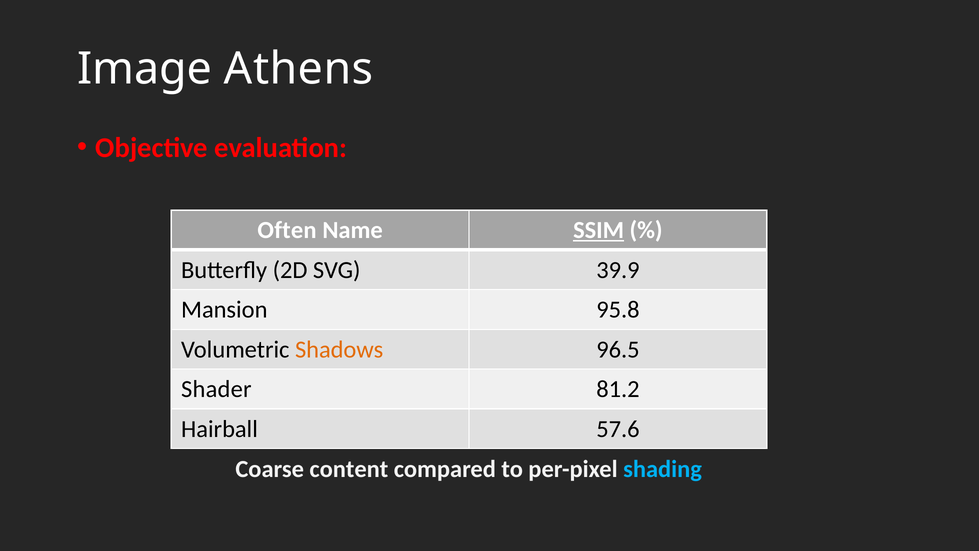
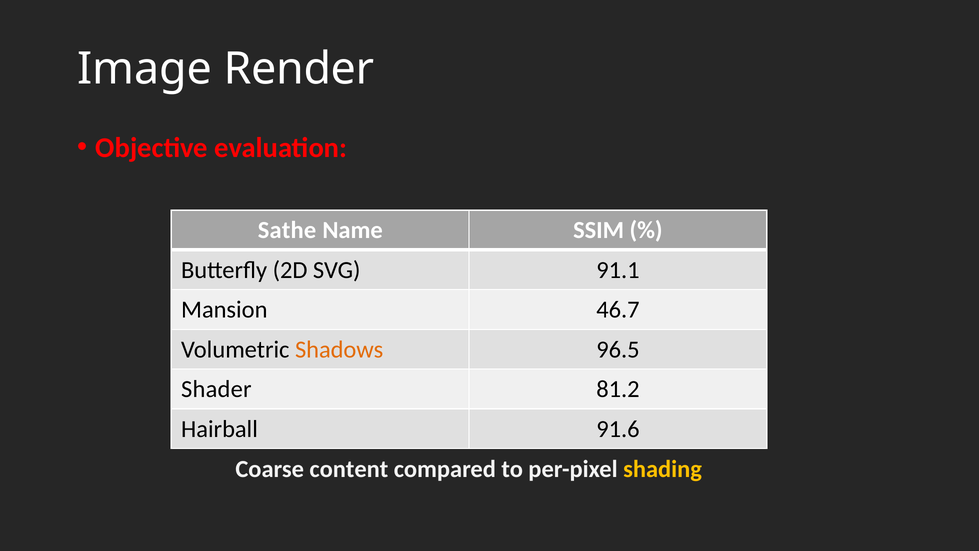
Athens: Athens -> Render (299, 69)
Often: Often -> Sathe (287, 230)
SSIM underline: present -> none (599, 230)
39.9: 39.9 -> 91.1 (618, 270)
95.8: 95.8 -> 46.7 (618, 310)
57.6: 57.6 -> 91.6 (618, 429)
shading colour: light blue -> yellow (663, 469)
